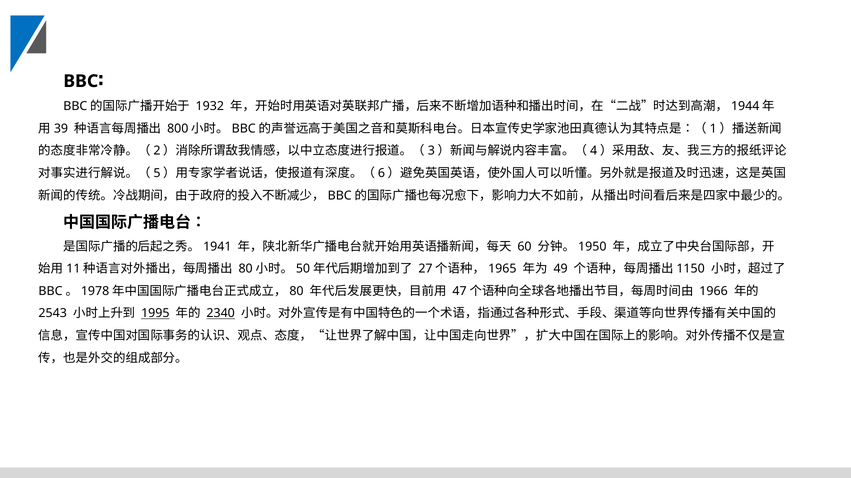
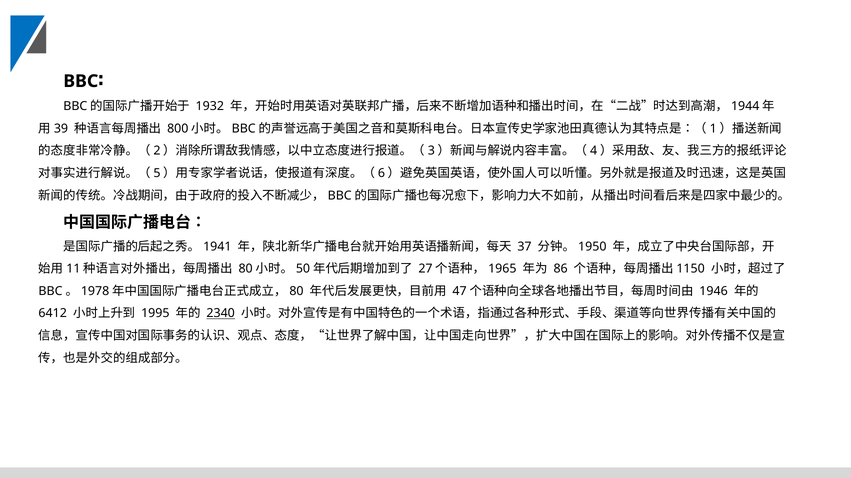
60: 60 -> 37 (524, 247)
49: 49 -> 86 (561, 269)
1966: 1966 -> 1946 (714, 292)
2543: 2543 -> 6412 (53, 314)
1995 underline: present -> none (155, 314)
